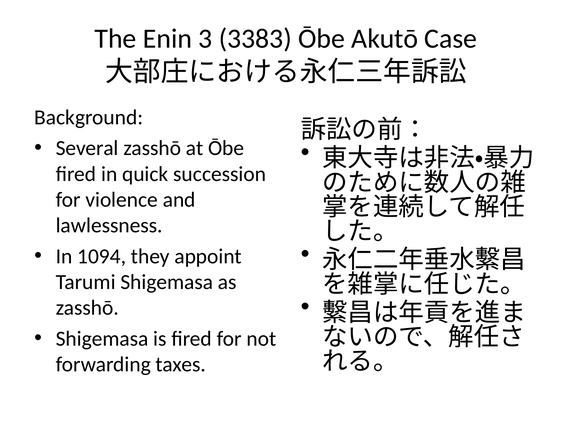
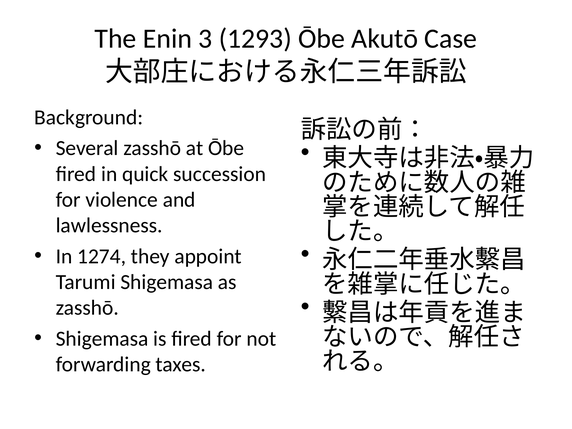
3383: 3383 -> 1293 (255, 39)
1094: 1094 -> 1274 (102, 256)
